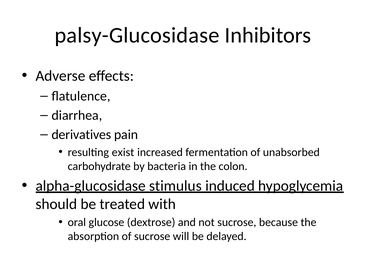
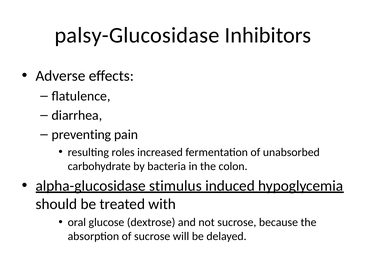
derivatives: derivatives -> preventing (81, 135)
exist: exist -> roles (123, 152)
